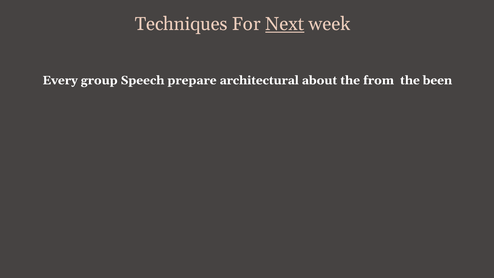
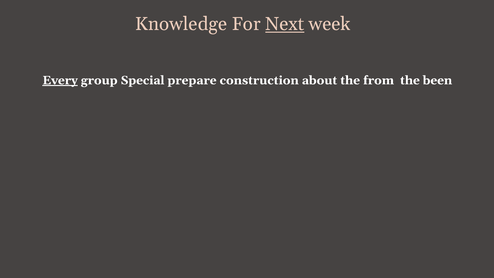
Techniques: Techniques -> Knowledge (181, 24)
Every underline: none -> present (60, 80)
Speech: Speech -> Special (143, 80)
architectural: architectural -> construction (259, 80)
